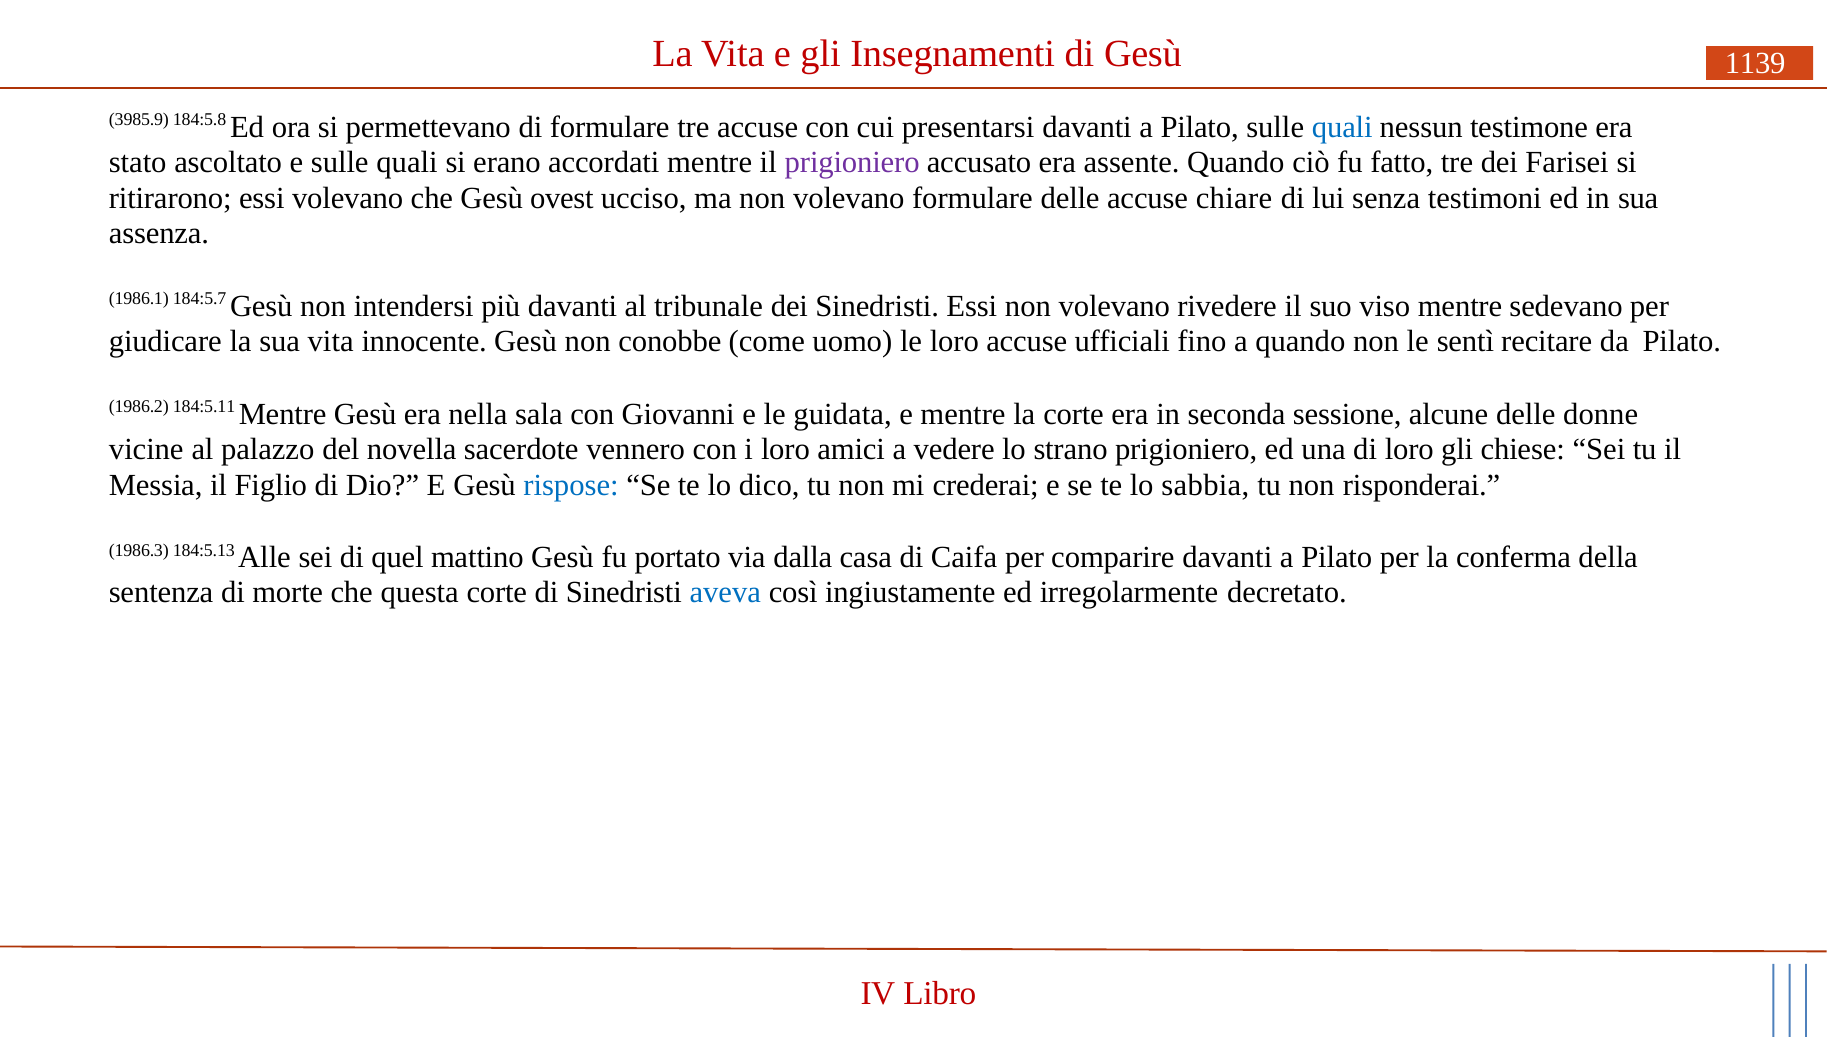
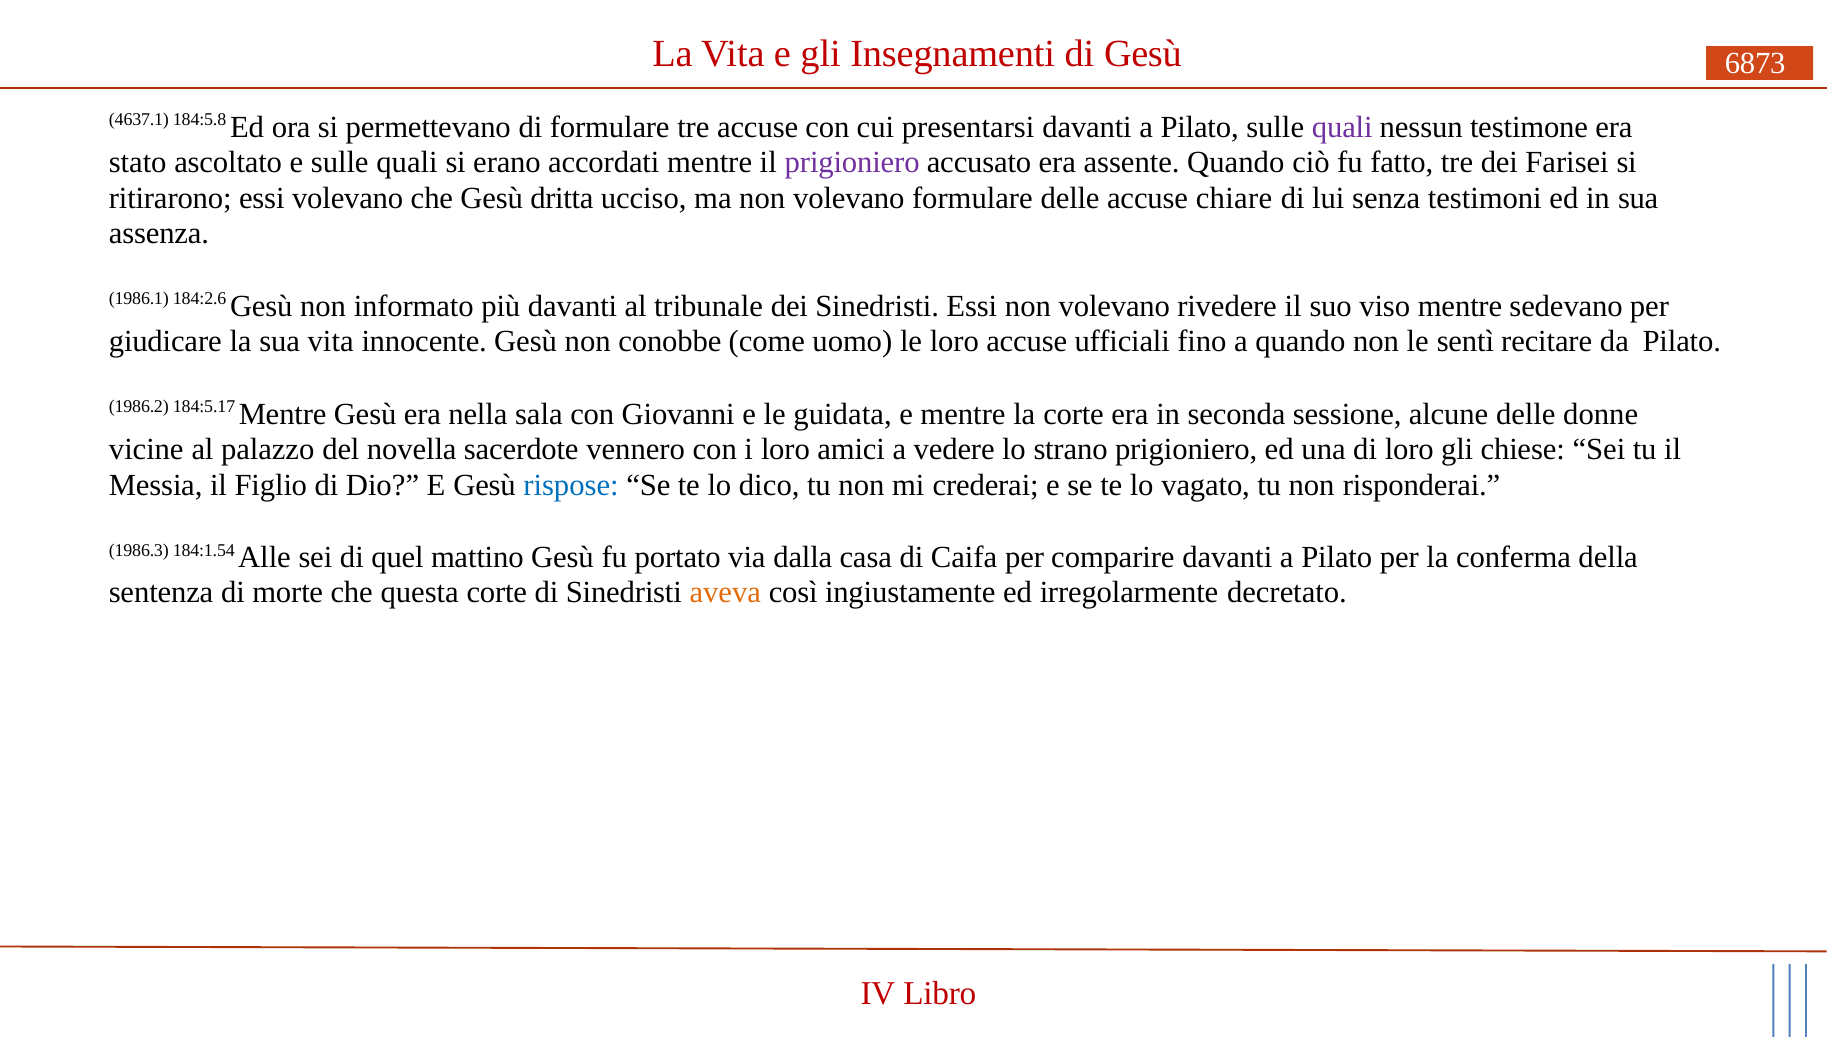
1139: 1139 -> 6873 (1755, 63)
3985.9: 3985.9 -> 4637.1 (139, 120)
quali colour: blue -> purple (1342, 127)
ovest: ovest -> dritta (562, 198)
184:5.7: 184:5.7 -> 184:2.6 (200, 298)
intendersi: intendersi -> informato (414, 306)
184:5.11: 184:5.11 -> 184:5.17 (204, 407)
sabbia: sabbia -> vagato (1206, 485)
184:5.13: 184:5.13 -> 184:1.54 (204, 550)
aveva colour: blue -> orange (725, 593)
